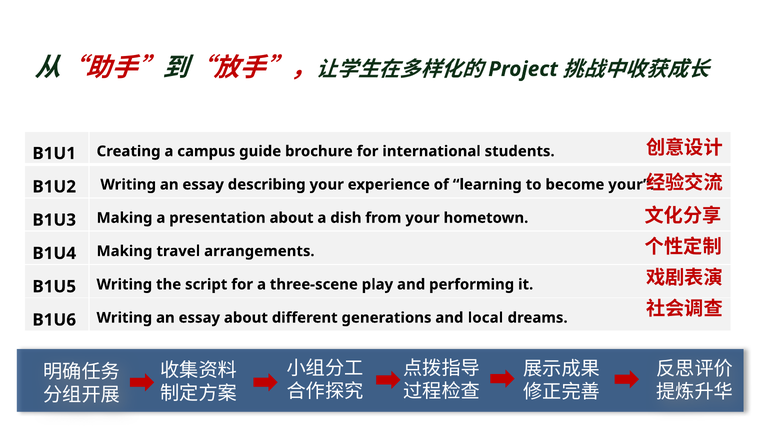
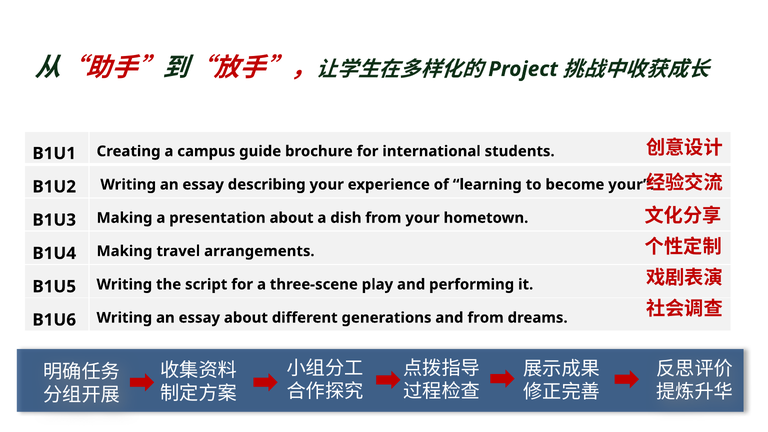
and local: local -> from (486, 318)
